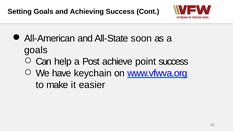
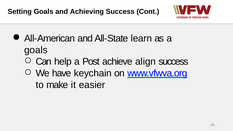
soon: soon -> learn (141, 38)
point: point -> align (146, 62)
